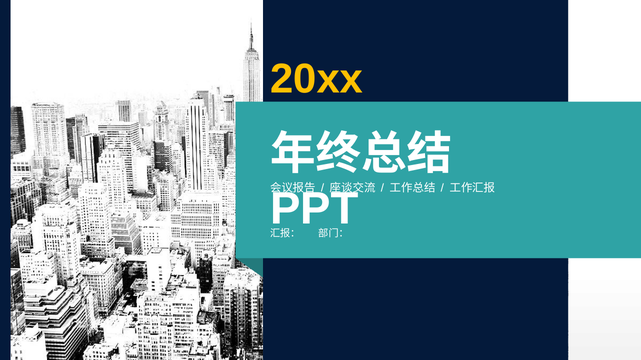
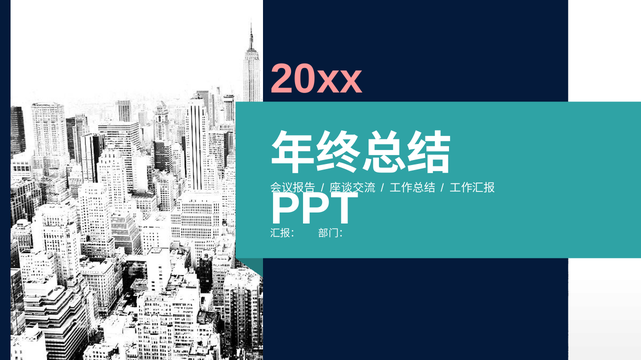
20xx colour: yellow -> pink (317, 79)
